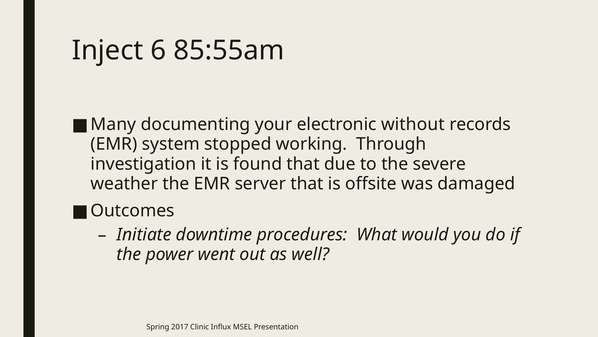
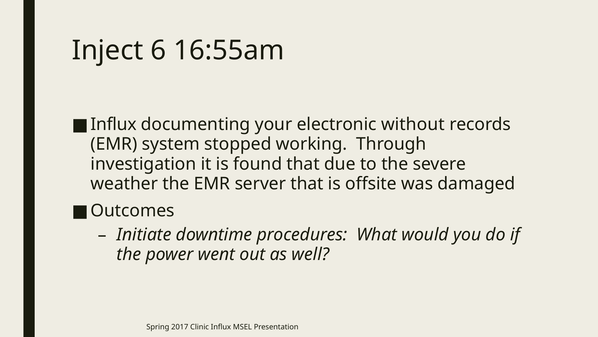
85:55am: 85:55am -> 16:55am (229, 50)
Many: Many -> Influx (114, 124)
